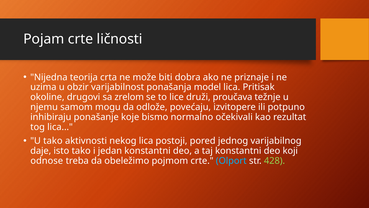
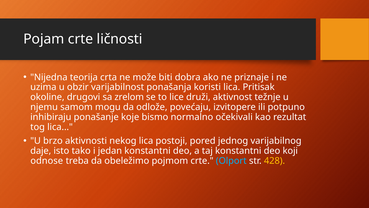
model: model -> koristi (207, 87)
proučava: proučava -> aktivnost (233, 97)
U tako: tako -> brzo (53, 141)
428 colour: light green -> yellow (274, 161)
